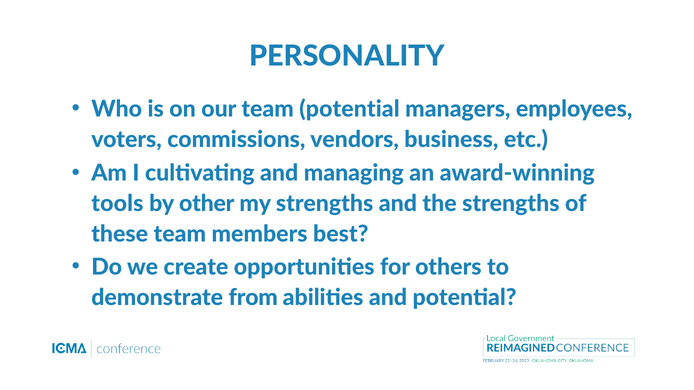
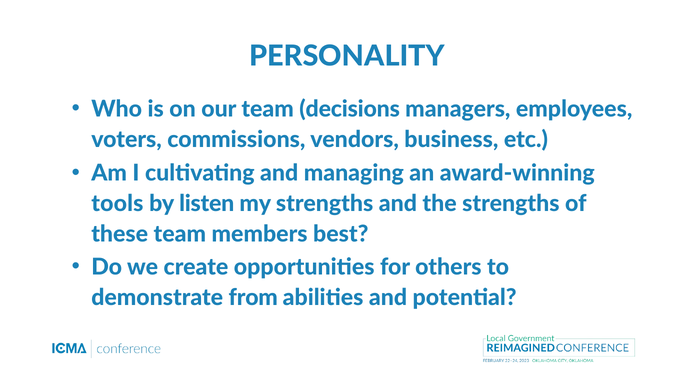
team potential: potential -> decisions (350, 109)
other: other -> listen (207, 204)
